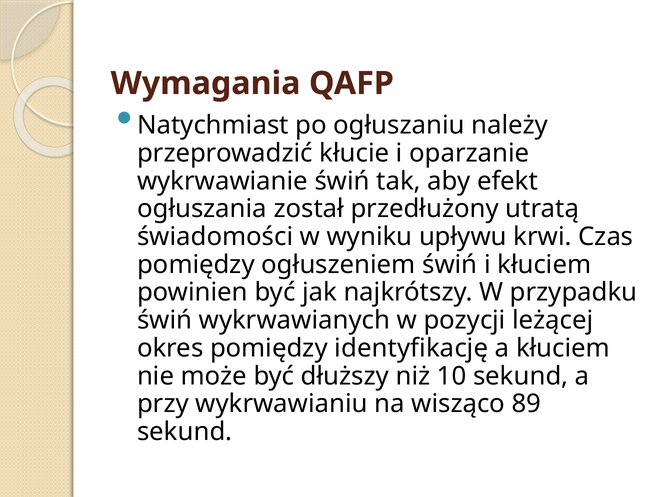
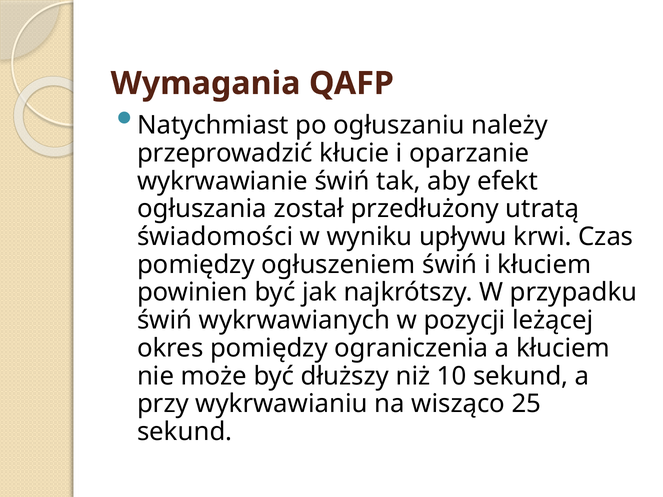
identyfikację: identyfikację -> ograniczenia (411, 348)
89: 89 -> 25 (526, 404)
